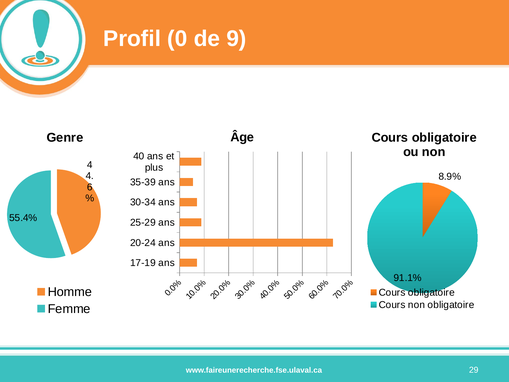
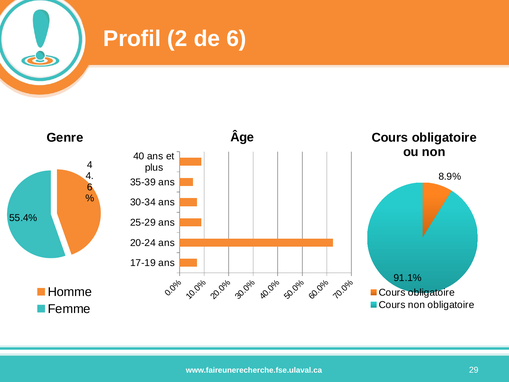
Profil 0: 0 -> 2 (177, 39)
de 9: 9 -> 6 (236, 39)
